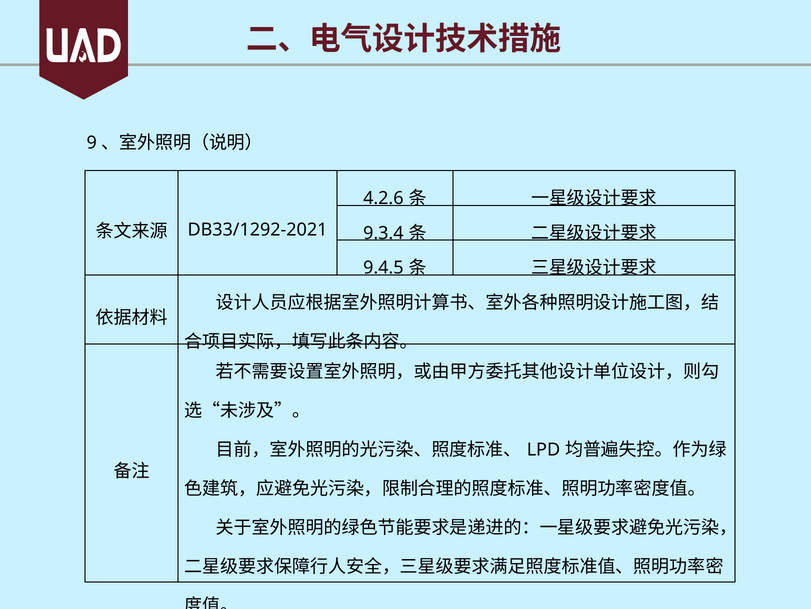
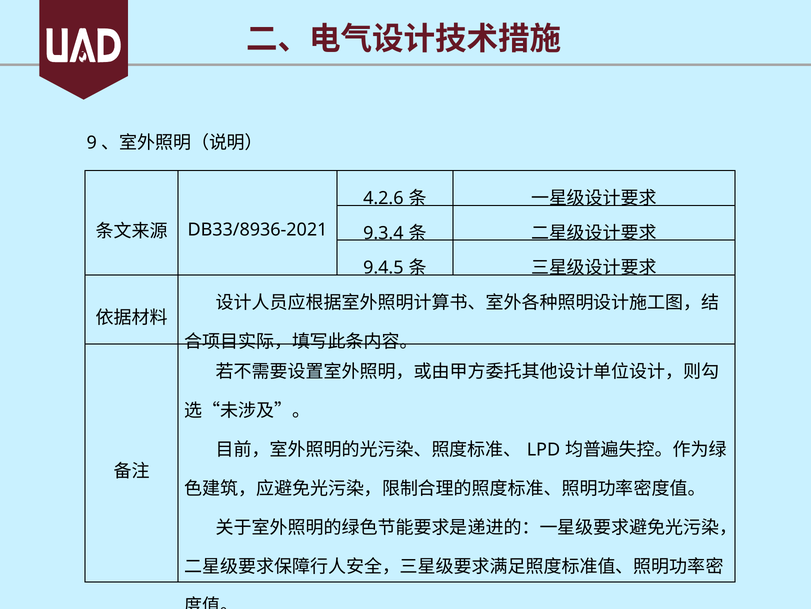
DB33/1292-2021: DB33/1292-2021 -> DB33/8936-2021 (257, 230)
